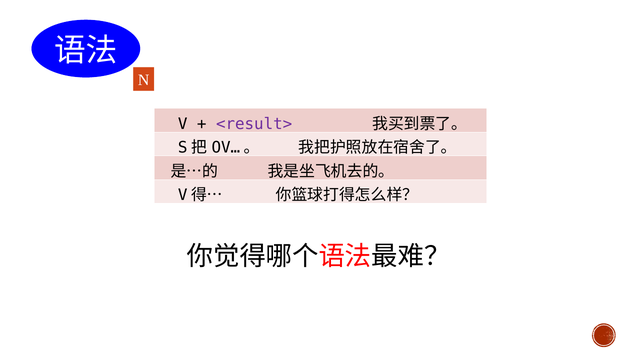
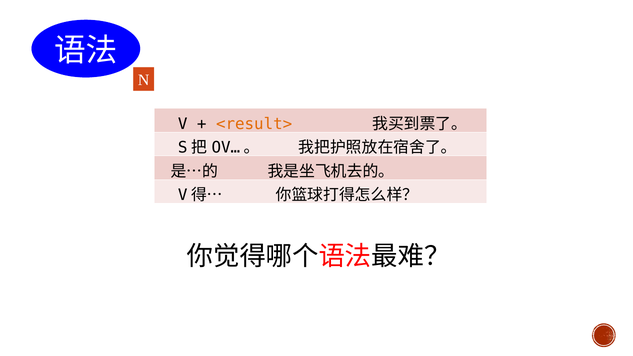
<result> colour: purple -> orange (254, 124)
